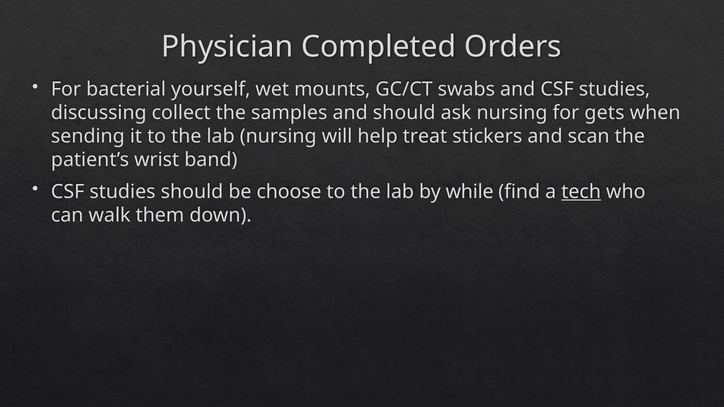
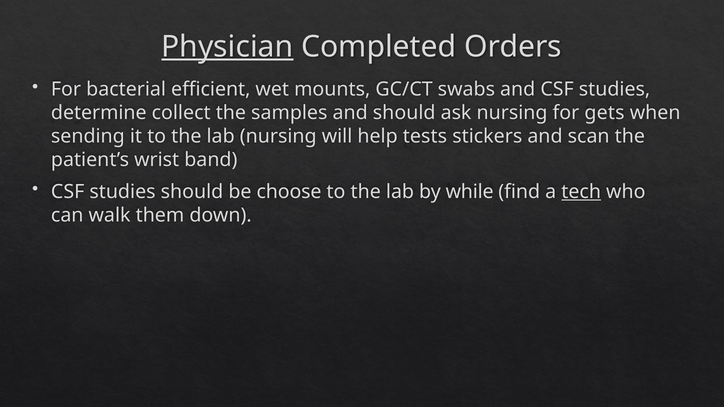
Physician underline: none -> present (227, 47)
yourself: yourself -> efficient (211, 89)
discussing: discussing -> determine (99, 113)
treat: treat -> tests (425, 136)
